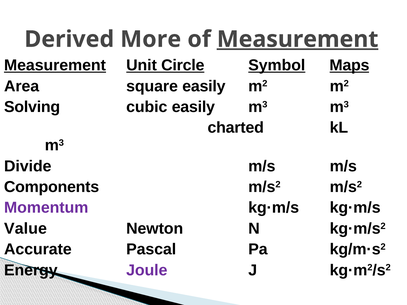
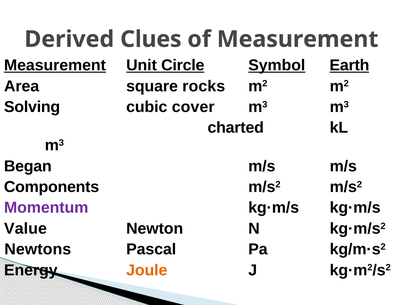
More: More -> Clues (151, 39)
Measurement underline: present -> none (298, 39)
Maps: Maps -> Earth (349, 65)
square easily: easily -> rocks (204, 86)
cubic easily: easily -> cover (193, 107)
Divide: Divide -> Began (28, 166)
Accurate: Accurate -> Newtons (38, 250)
Joule colour: purple -> orange (147, 270)
